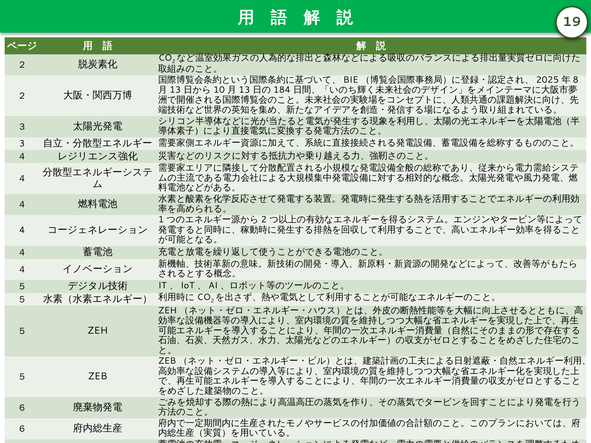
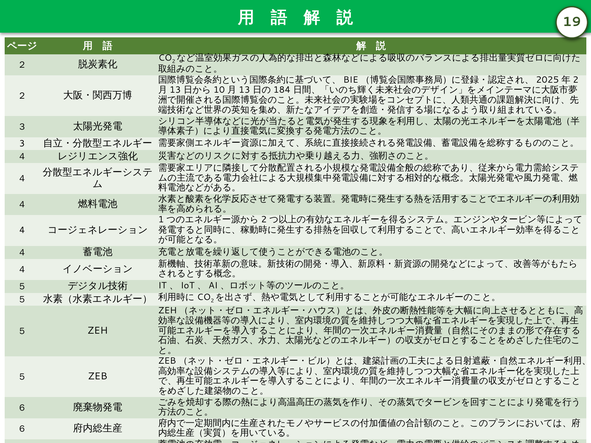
8: 8 -> 2 (576, 80)
